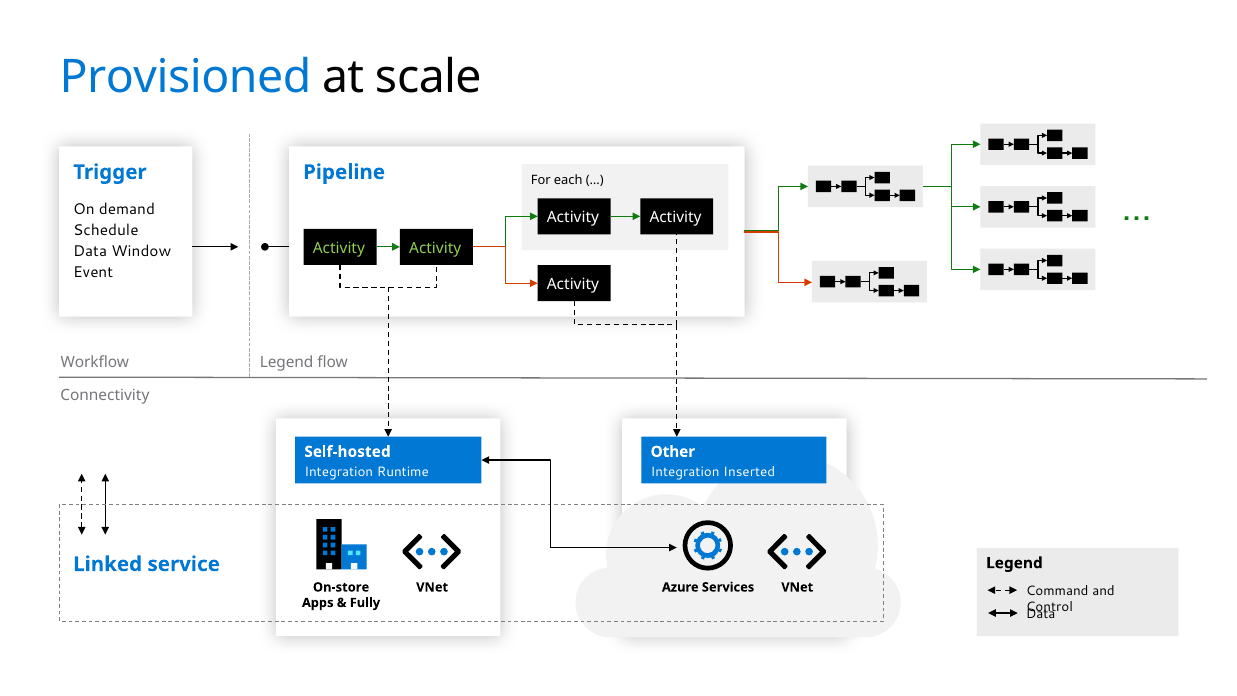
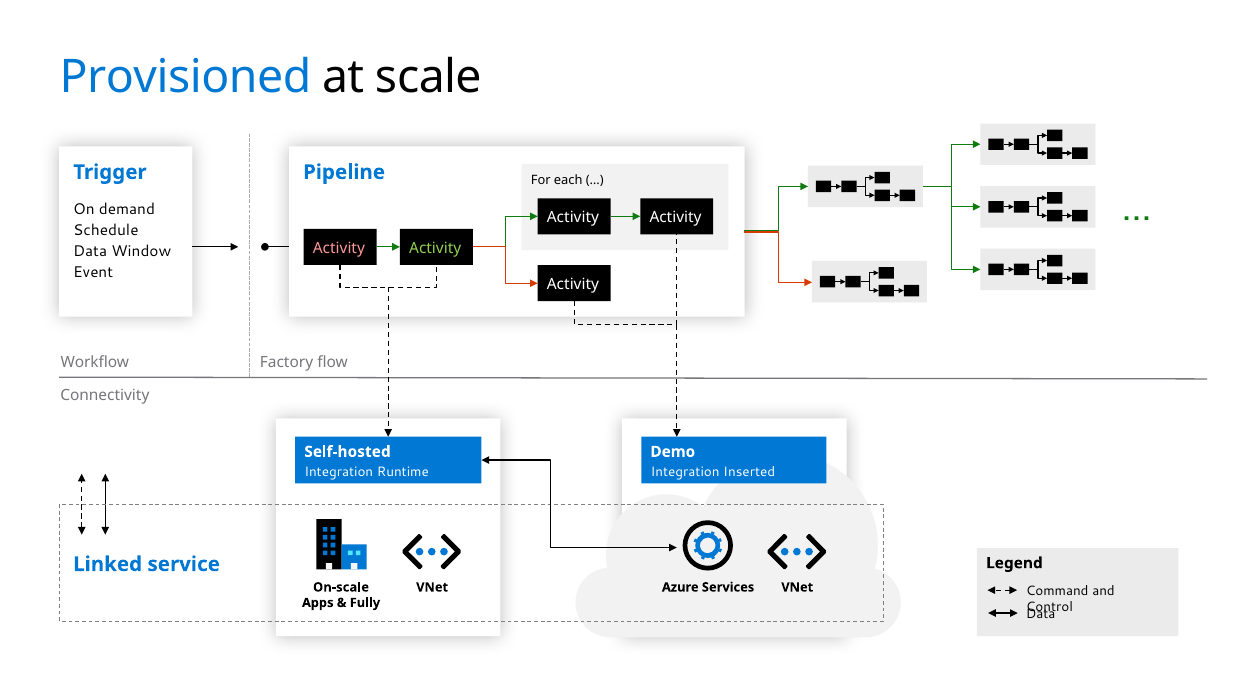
Activity colour: light green -> pink (339, 248)
Legend: Legend -> Factory (287, 363)
Other: Other -> Demo (673, 452)
On-store: On-store -> On-scale (341, 587)
